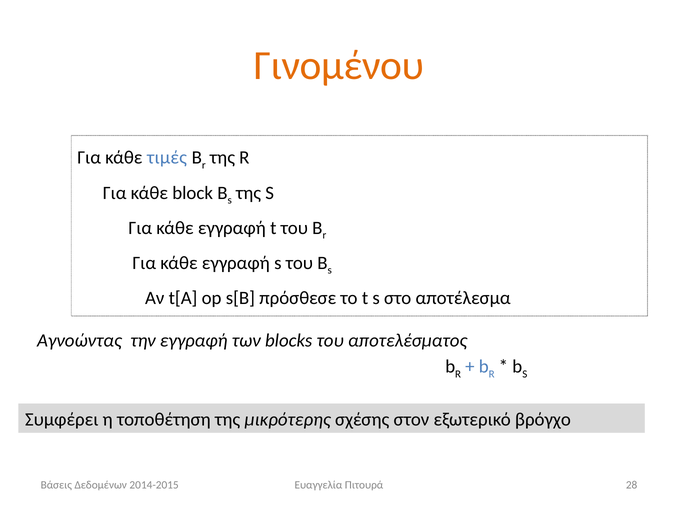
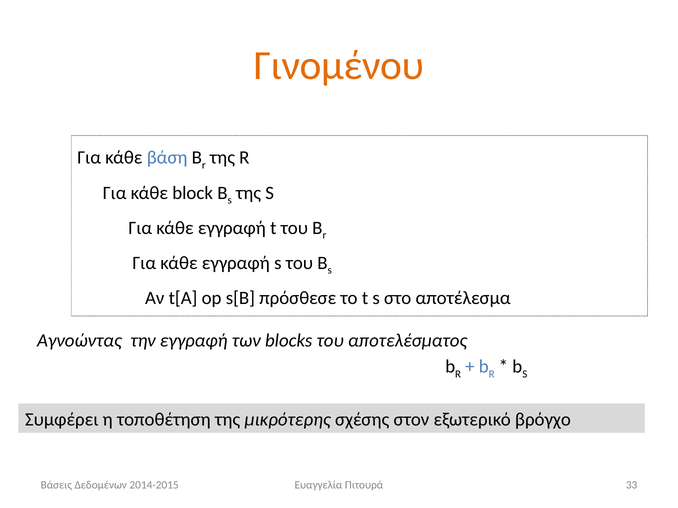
τιμές: τιμές -> βάση (167, 158)
28: 28 -> 33 (632, 486)
